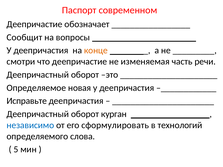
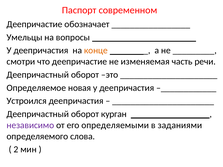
Сообщит: Сообщит -> Умельцы (25, 37)
Исправьте: Исправьте -> Устроился (27, 101)
независимо colour: blue -> purple (30, 125)
сформулировать: сформулировать -> определяемыми (115, 125)
технологий: технологий -> заданиями (180, 125)
5: 5 -> 2 (16, 150)
